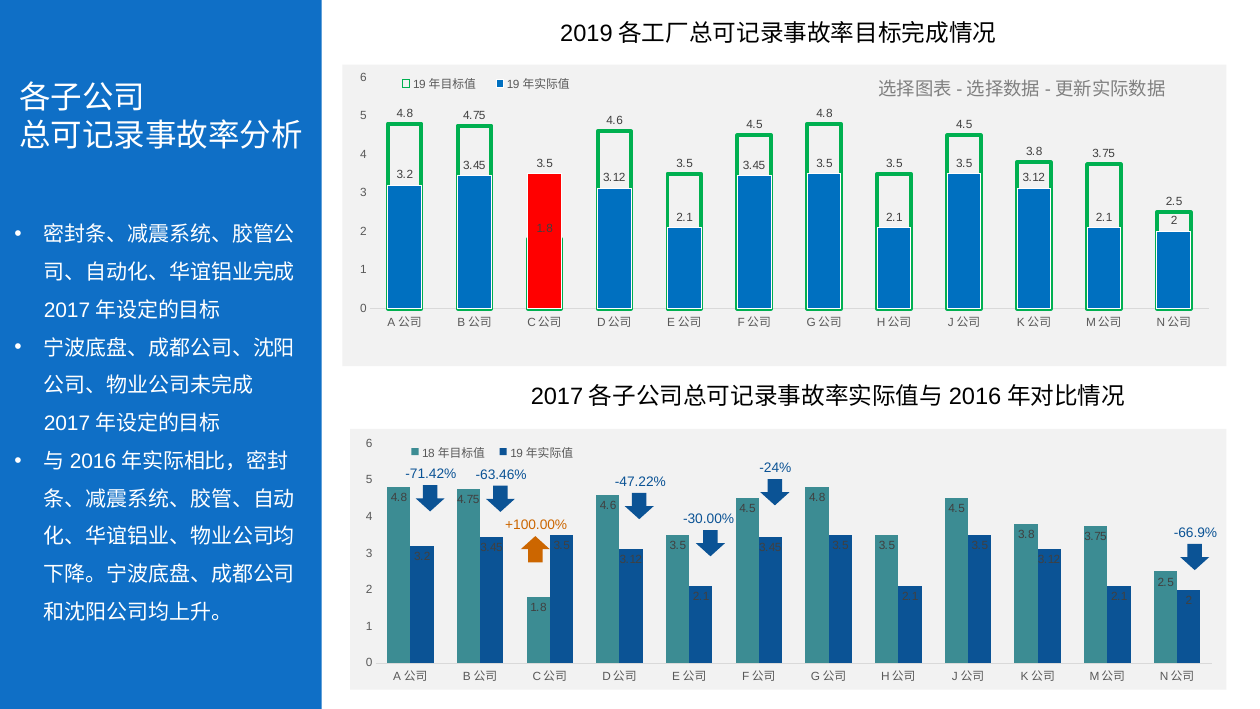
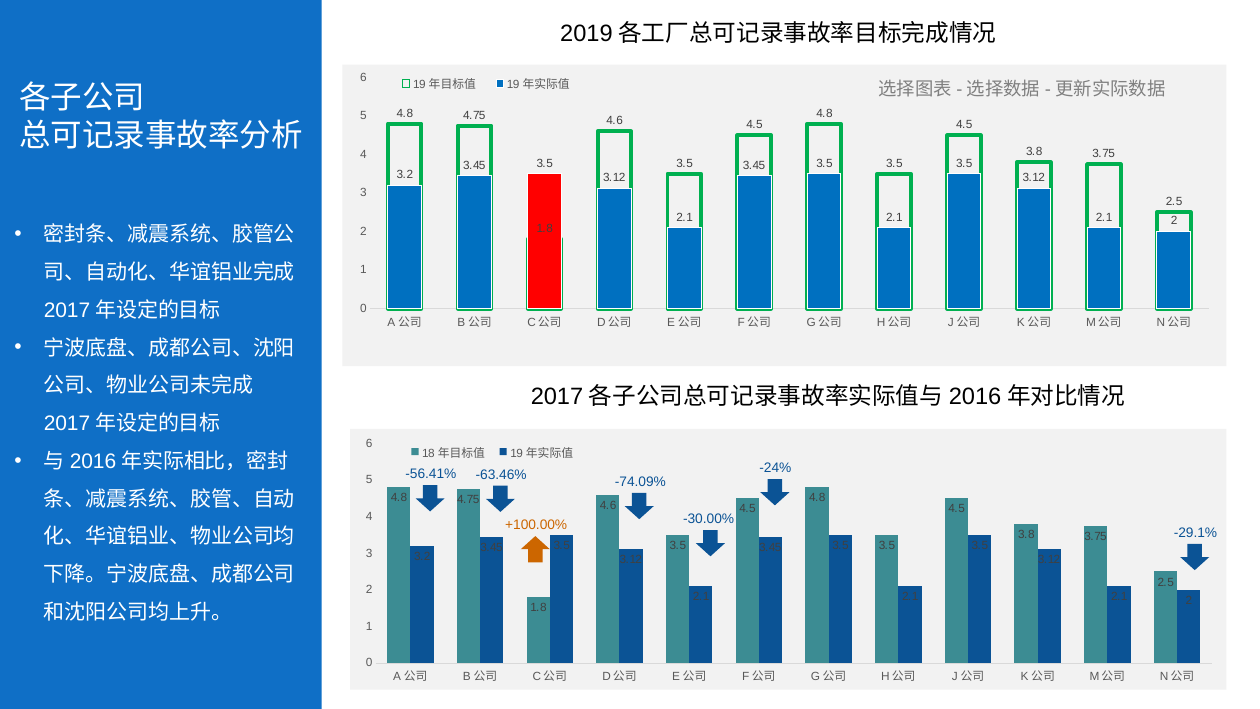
-71.42%: -71.42% -> -56.41% (431, 474)
-47.22%: -47.22% -> -74.09% (640, 482)
-66.9%: -66.9% -> -29.1% (1195, 533)
